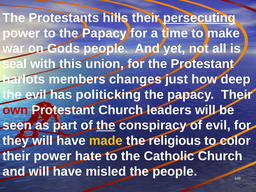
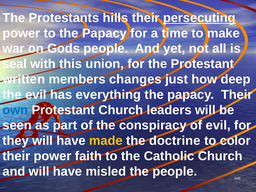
harlots: harlots -> written (24, 79)
politicking: politicking -> everything (108, 95)
own colour: red -> blue (15, 110)
the underline: present -> none (106, 125)
religious: religious -> doctrine (175, 141)
hate: hate -> faith (88, 156)
